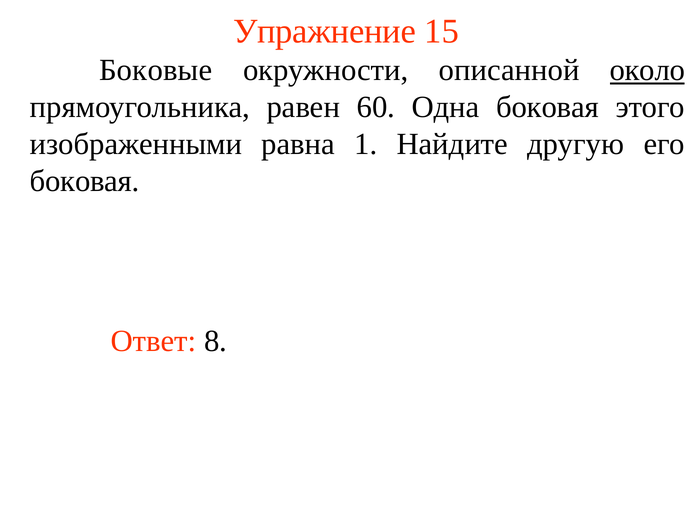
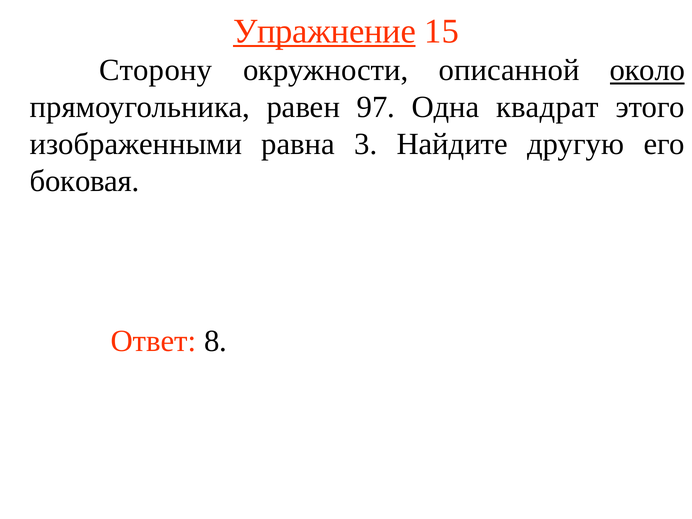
Упражнение underline: none -> present (324, 31)
Боковые: Боковые -> Сторону (156, 70)
60: 60 -> 97 (376, 107)
Одна боковая: боковая -> квадрат (547, 107)
1: 1 -> 3 (366, 144)
